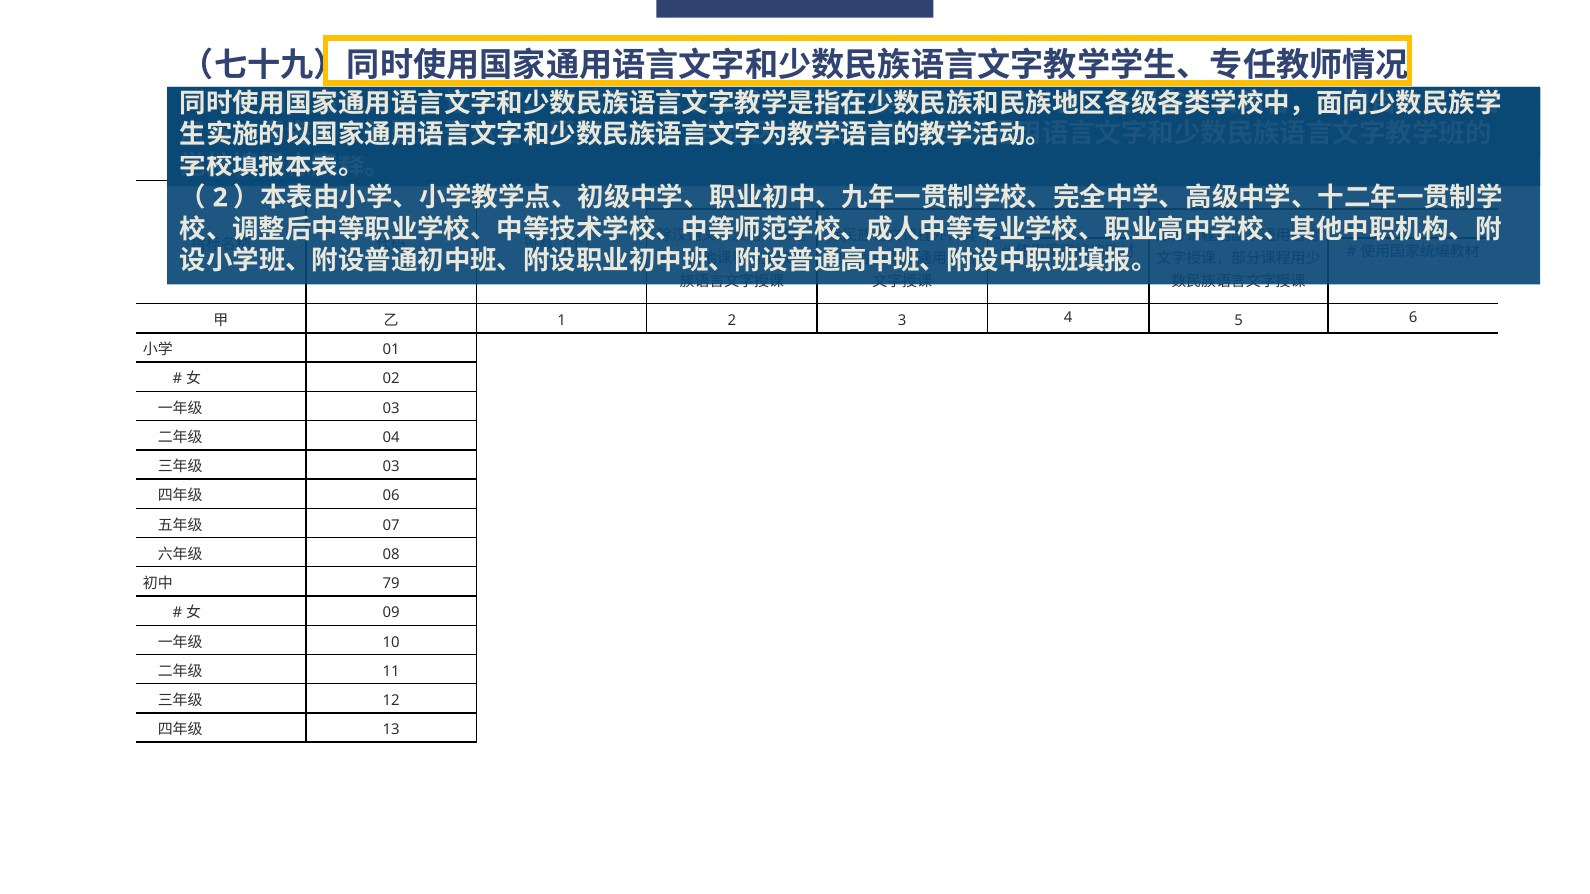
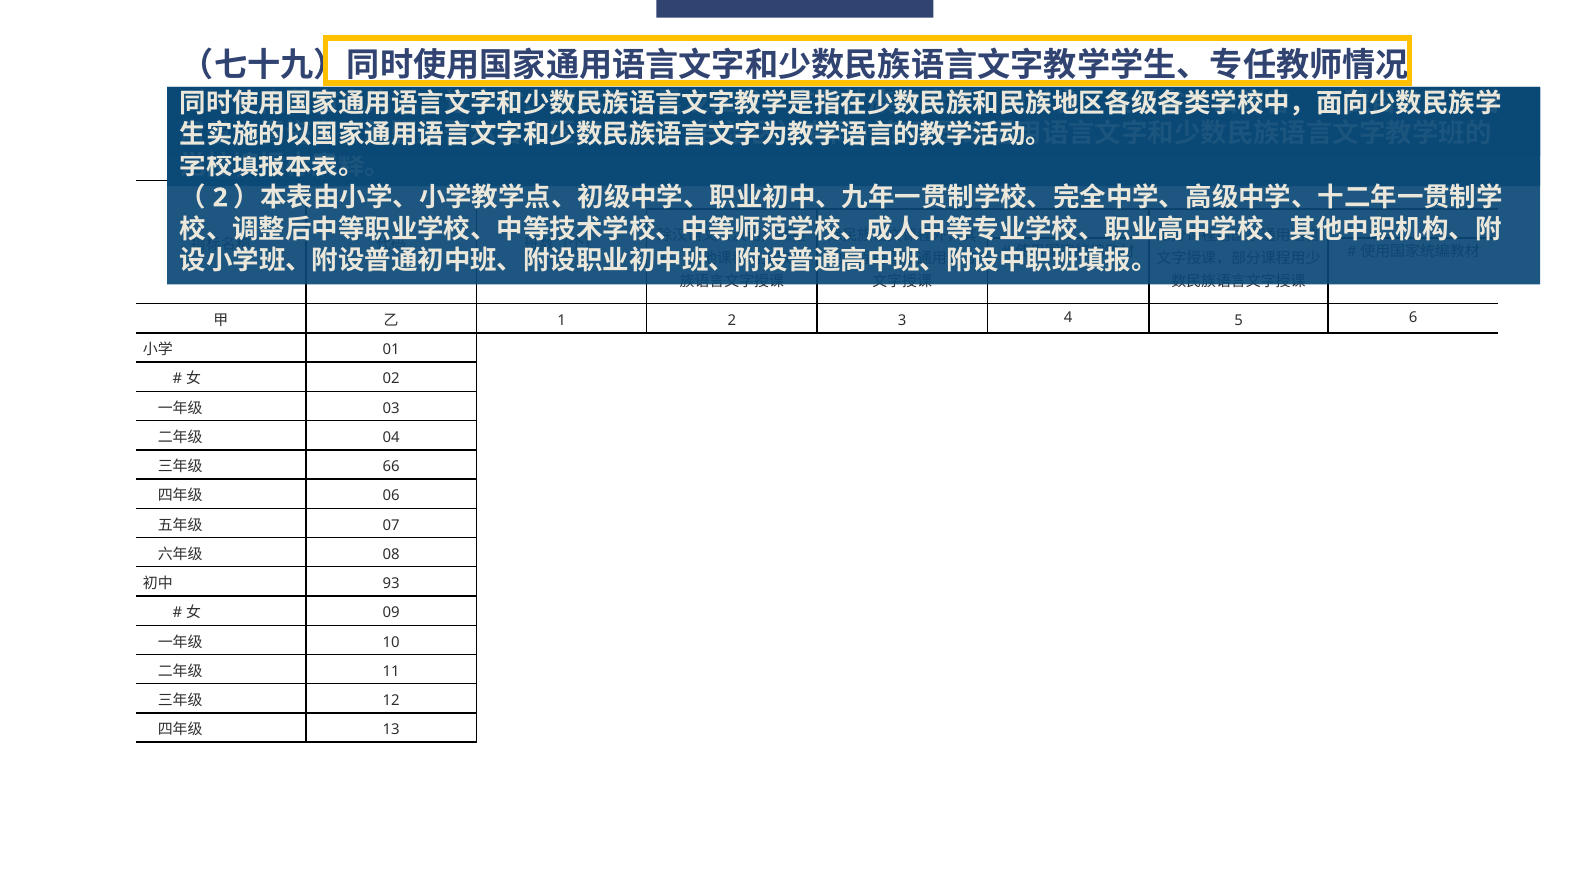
03: 03 -> 66 (391, 467)
79: 79 -> 93 (391, 584)
